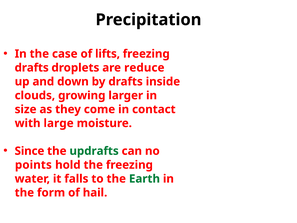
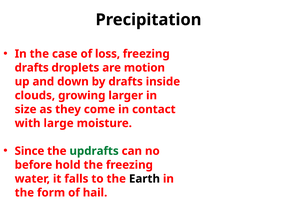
lifts: lifts -> loss (108, 54)
reduce: reduce -> motion (144, 68)
points: points -> before (33, 165)
Earth colour: green -> black (144, 179)
